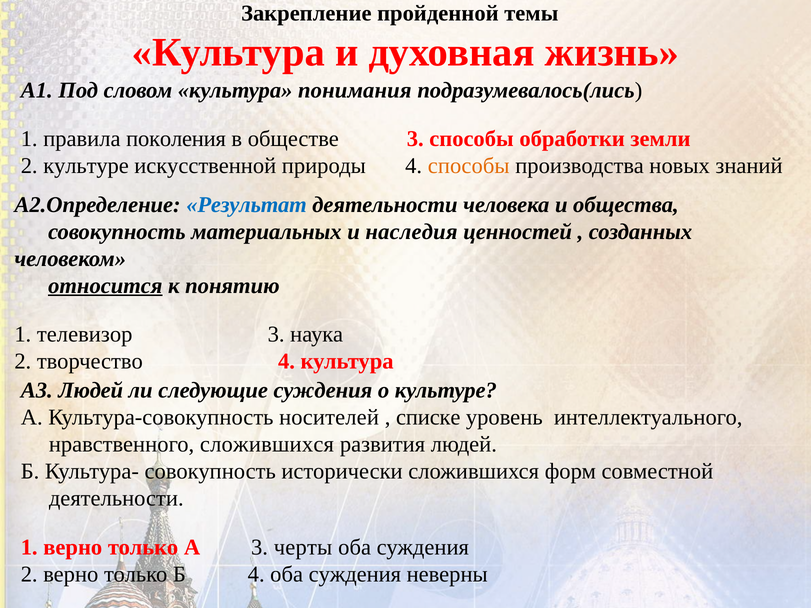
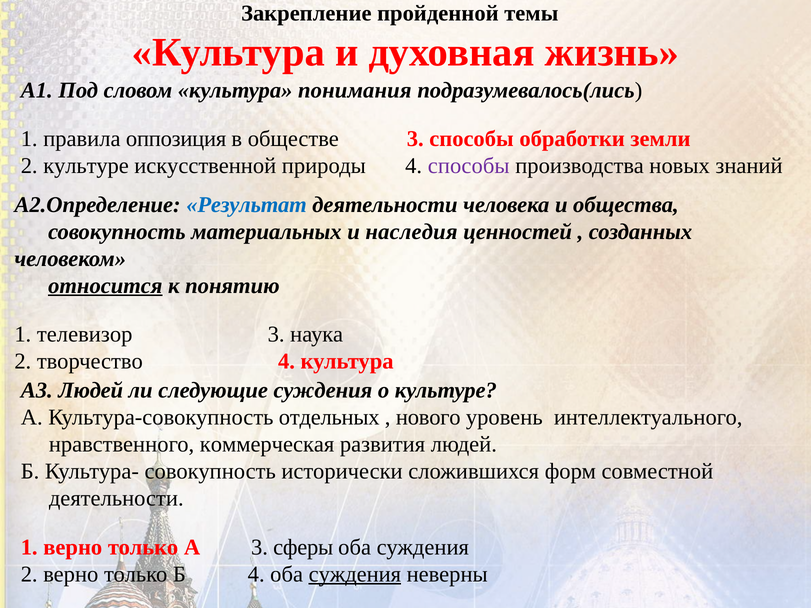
поколения: поколения -> оппозиция (176, 139)
способы colour: orange -> purple (469, 166)
носителей: носителей -> отдельных (329, 418)
списке: списке -> нового (428, 418)
нравственного сложившихся: сложившихся -> коммерческая (267, 445)
черты: черты -> сферы (303, 547)
суждения underline: none -> present (355, 574)
